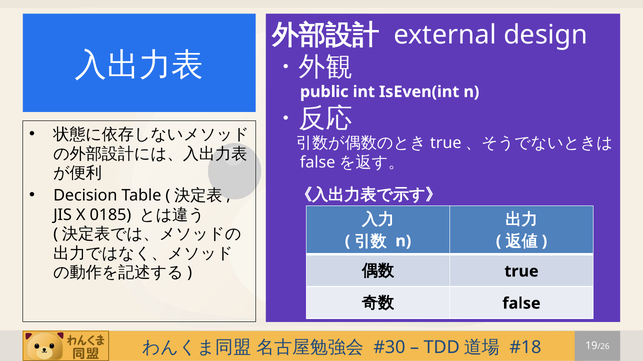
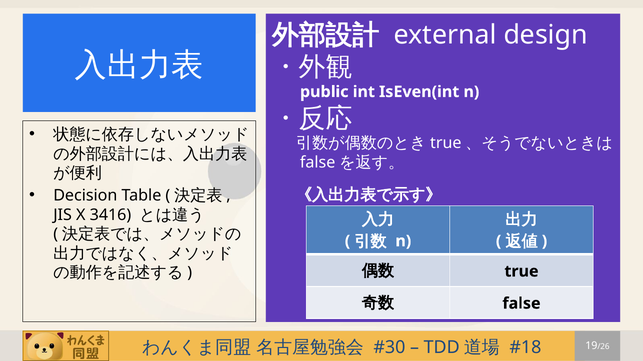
0185: 0185 -> 3416 (110, 215)
